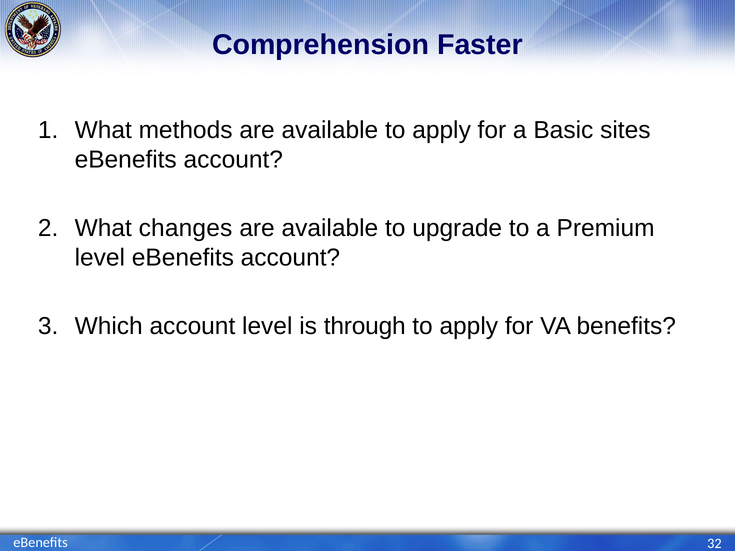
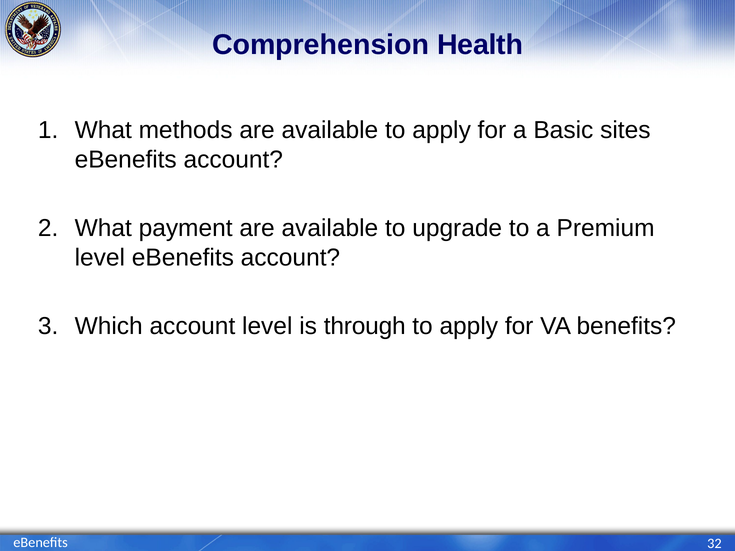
Faster: Faster -> Health (480, 45)
changes: changes -> payment (186, 228)
